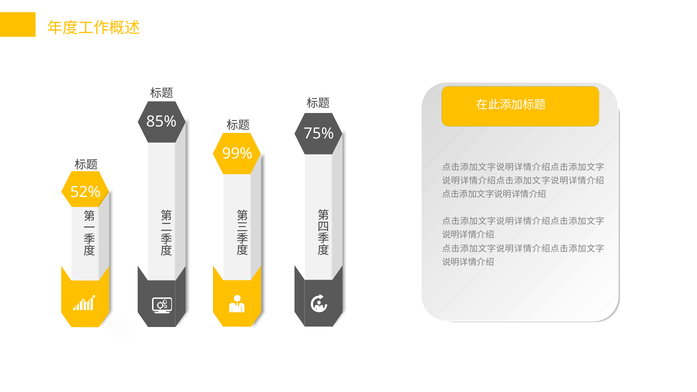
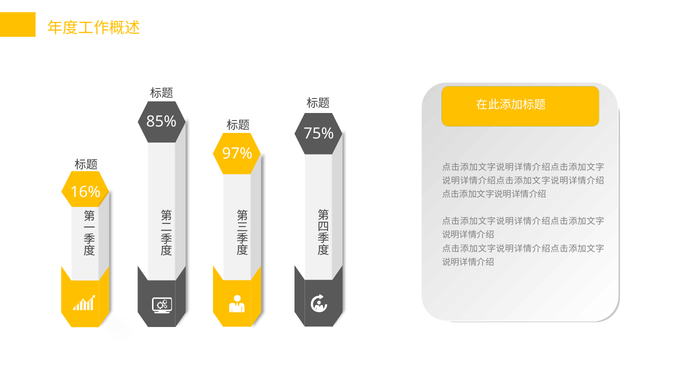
99%: 99% -> 97% (237, 154)
52%: 52% -> 16% (85, 192)
